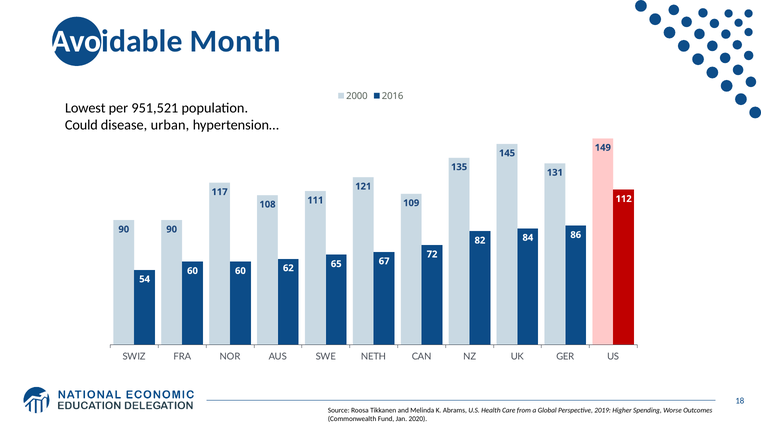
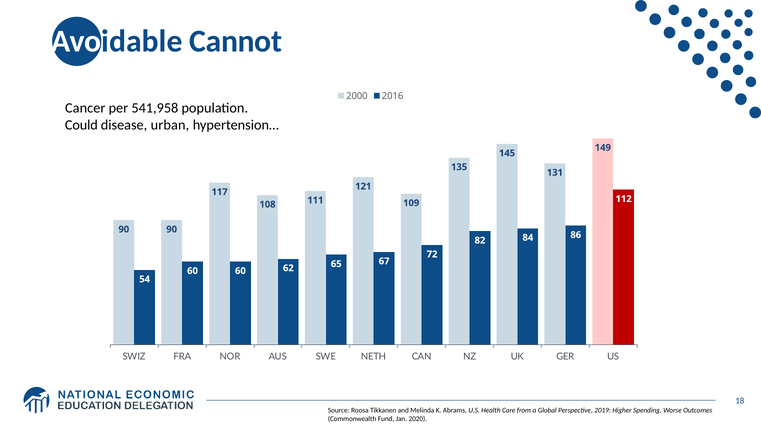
Month: Month -> Cannot (236, 41)
Lowest: Lowest -> Cancer (85, 108)
951,521: 951,521 -> 541,958 (155, 108)
